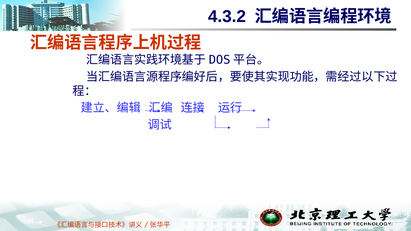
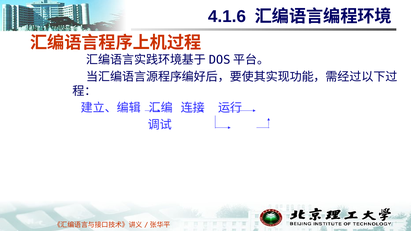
4.3.2: 4.3.2 -> 4.1.6 (227, 17)
